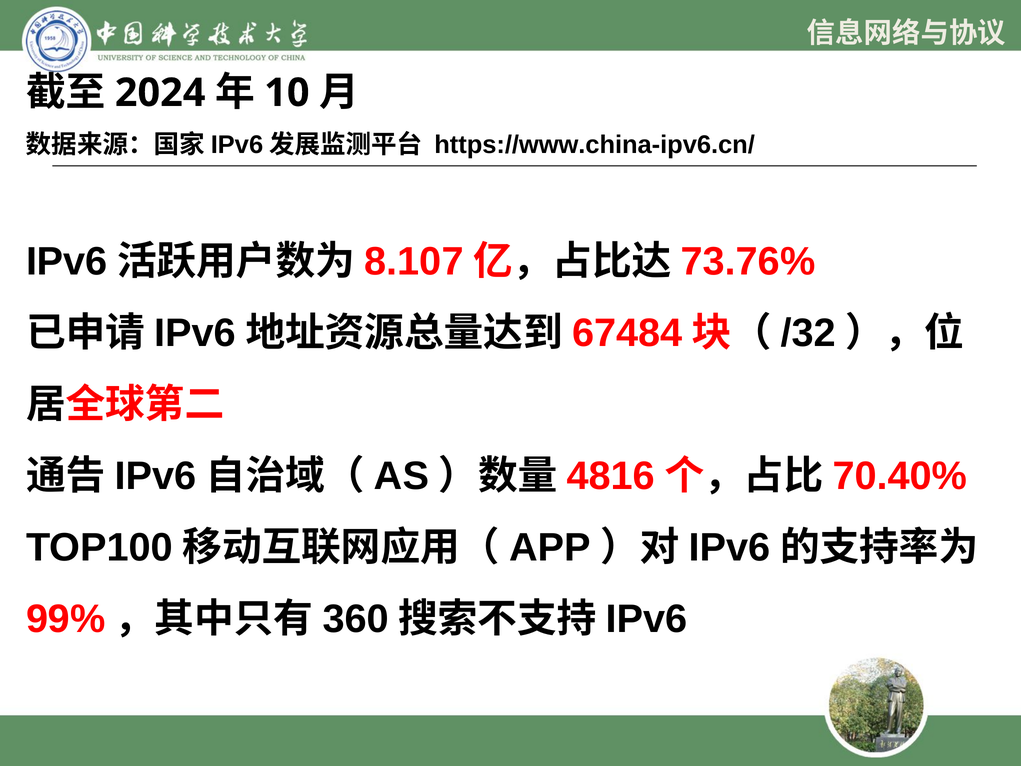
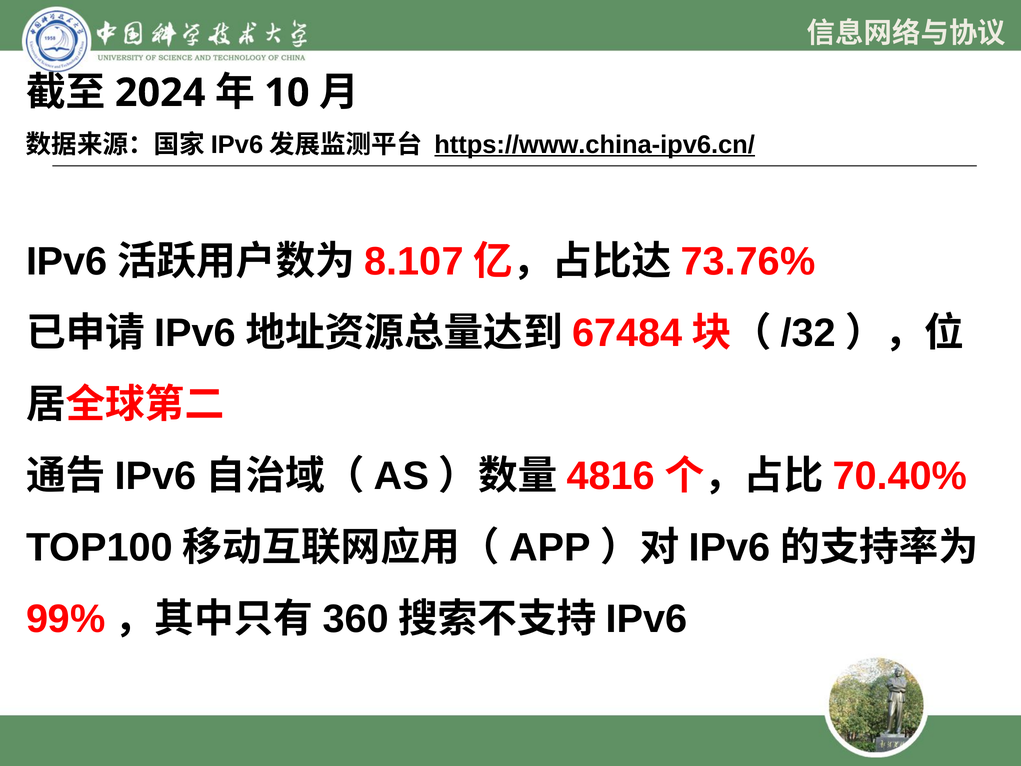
https://www.china-ipv6.cn/ underline: none -> present (595, 145)
